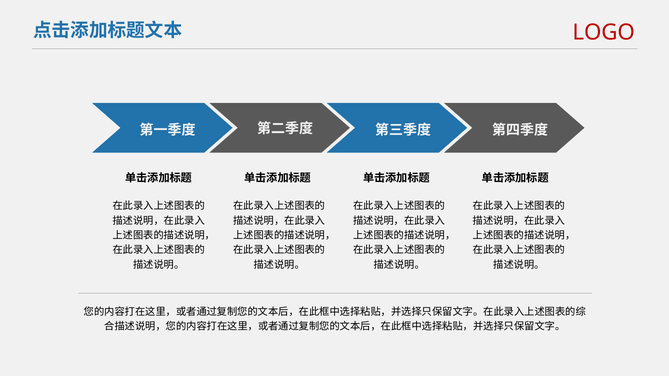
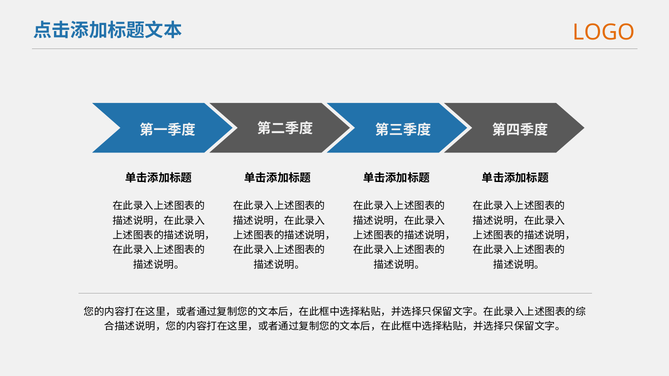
LOGO colour: red -> orange (604, 32)
